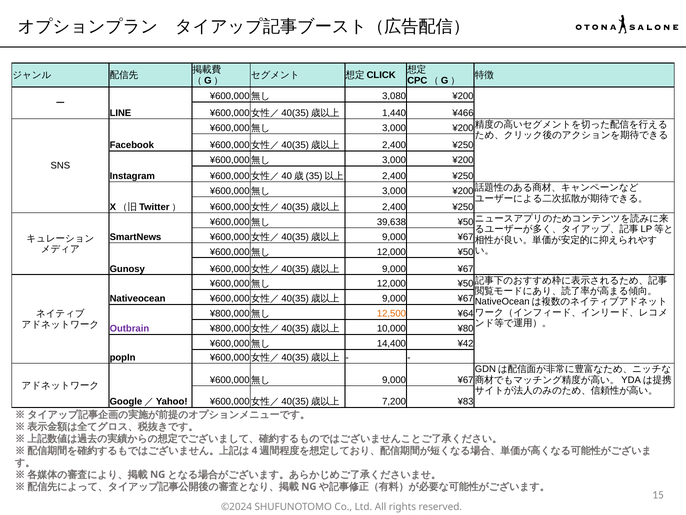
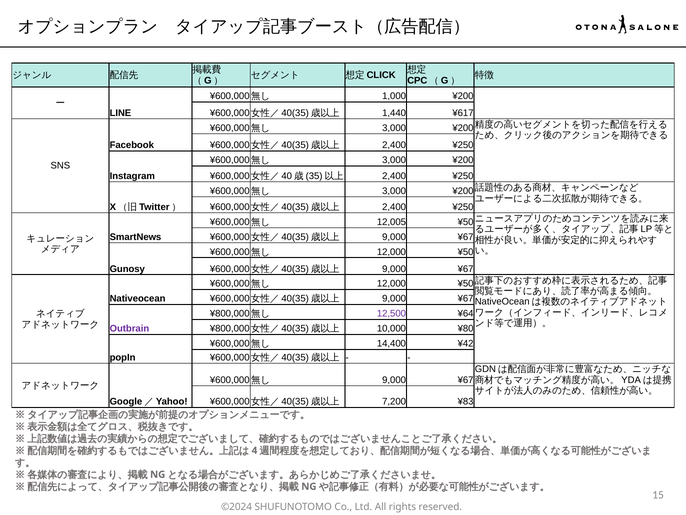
3,080: 3,080 -> 1,000 (394, 96)
¥466: ¥466 -> ¥617 (463, 113)
39,638: 39,638 -> 12,005 (391, 222)
12,500 colour: orange -> purple (391, 313)
